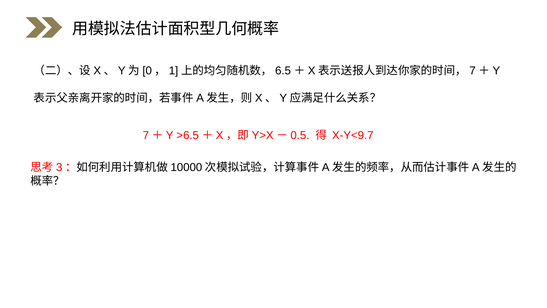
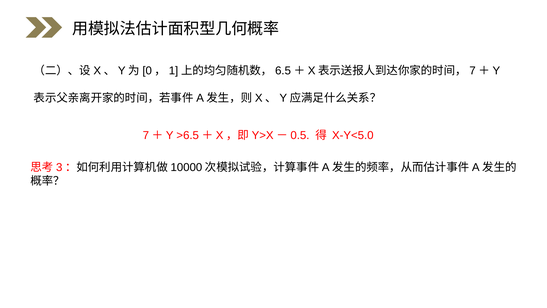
X-Y<9.7: X-Y<9.7 -> X-Y<5.0 (353, 135)
